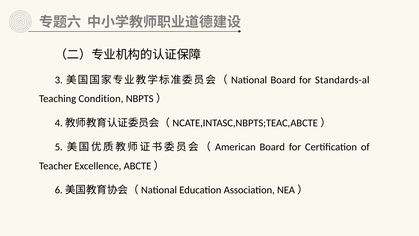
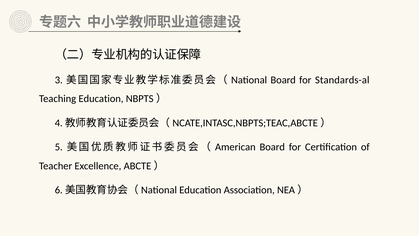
Teaching Condition: Condition -> Education (101, 99)
